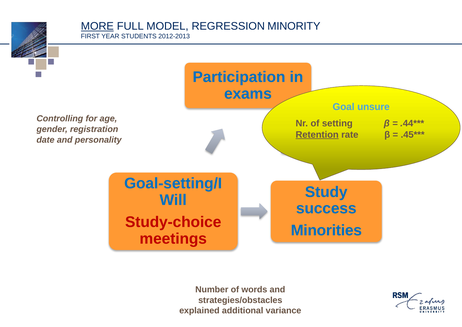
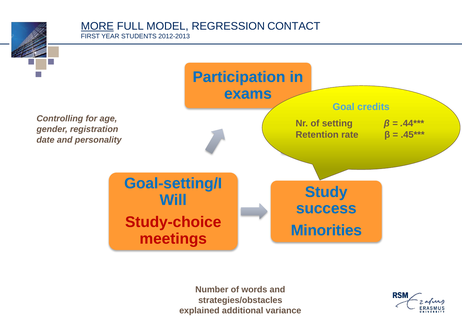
MINORITY: MINORITY -> CONTACT (294, 26)
unsure: unsure -> credits (373, 107)
Retention underline: present -> none (317, 135)
